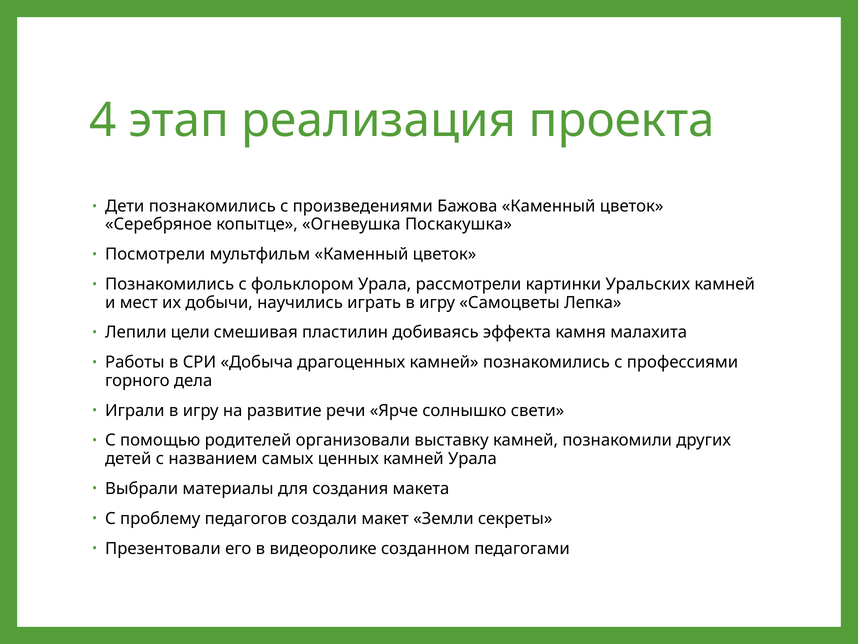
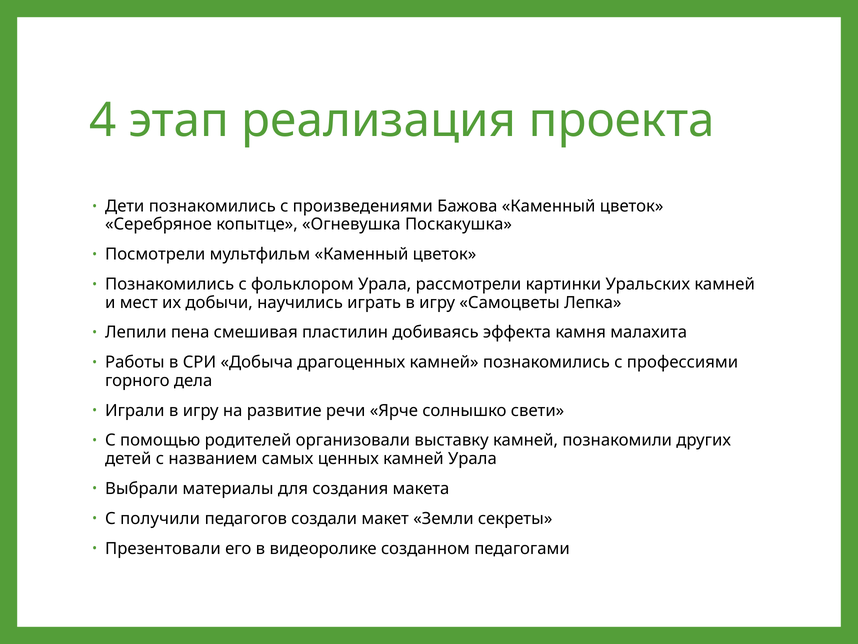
цели: цели -> пена (190, 332)
проблему: проблему -> получили (160, 518)
